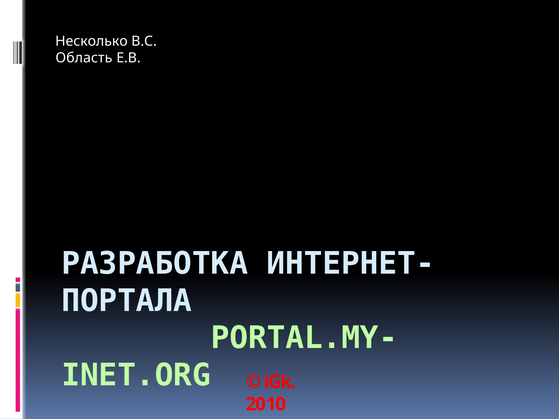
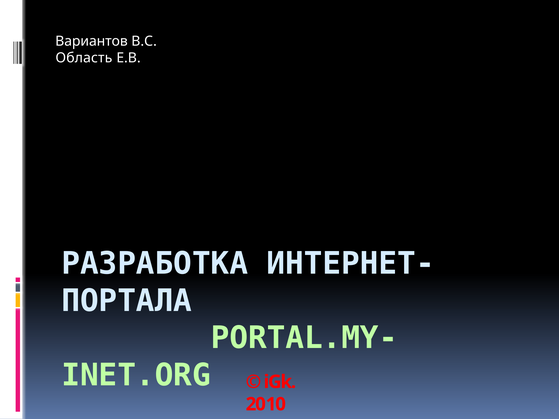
Несколько: Несколько -> Вариантов (92, 41)
